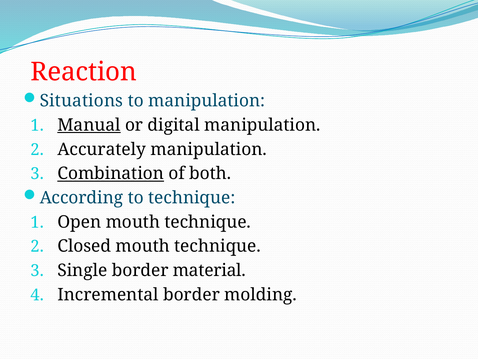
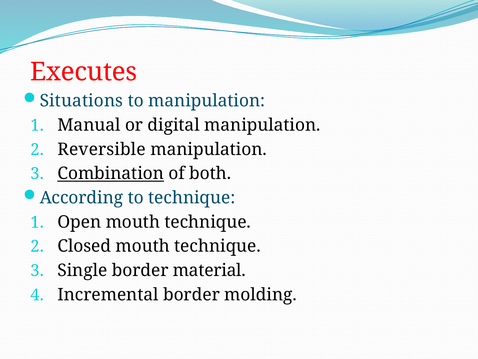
Reaction: Reaction -> Executes (84, 72)
Manual underline: present -> none (89, 125)
Accurately: Accurately -> Reversible (102, 149)
